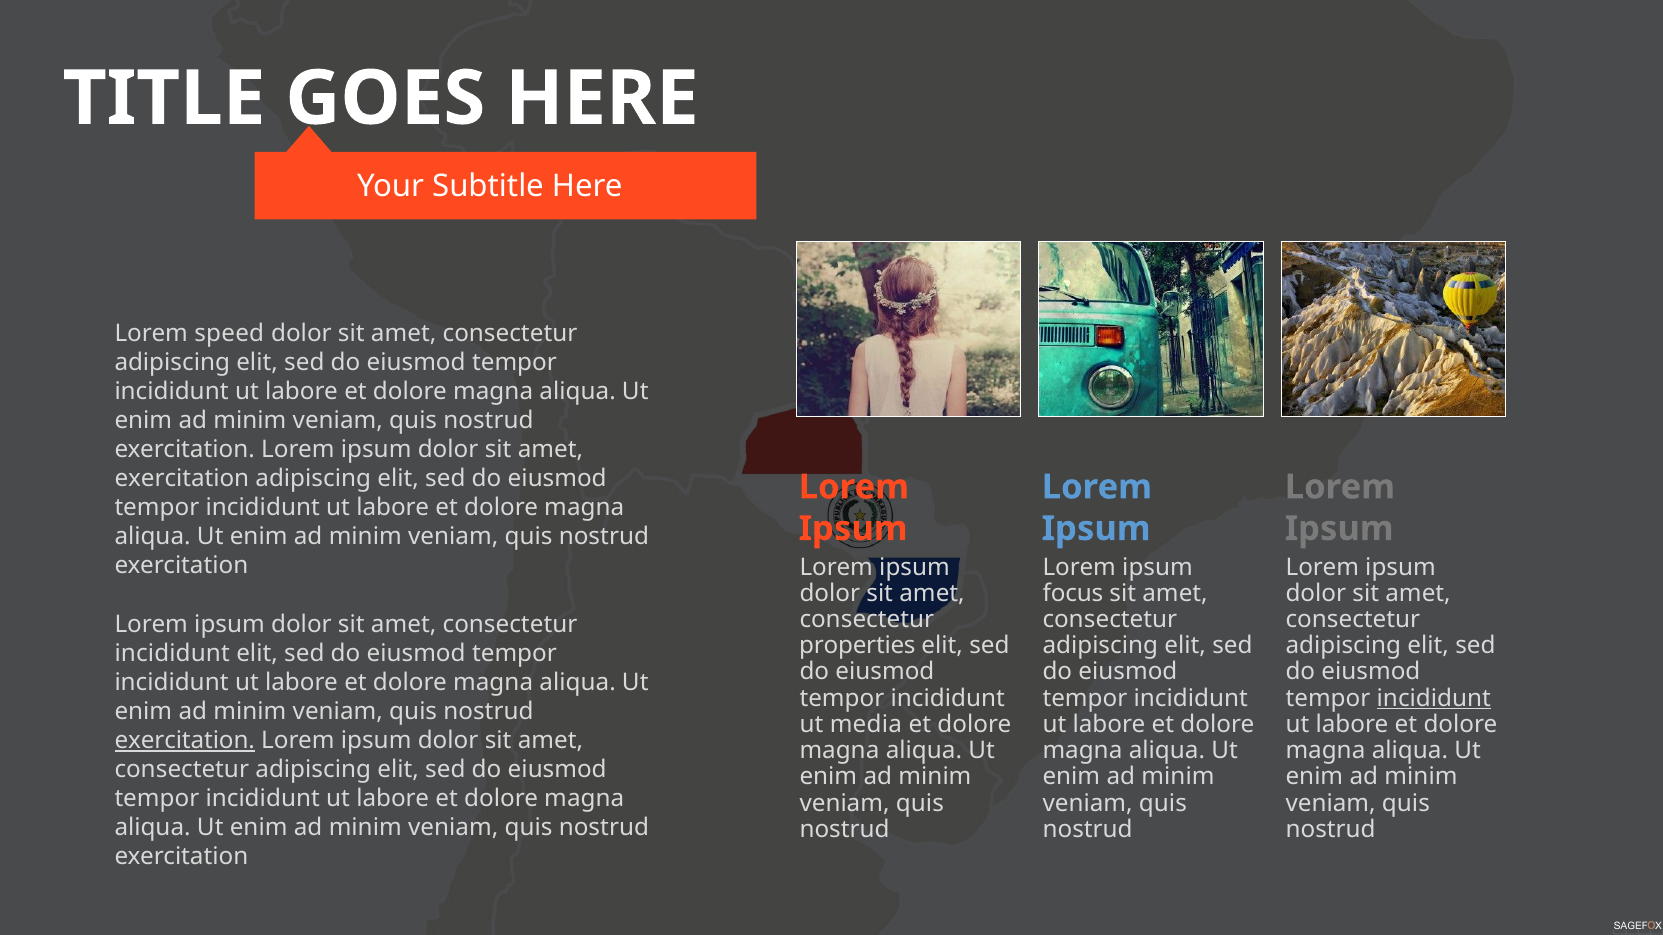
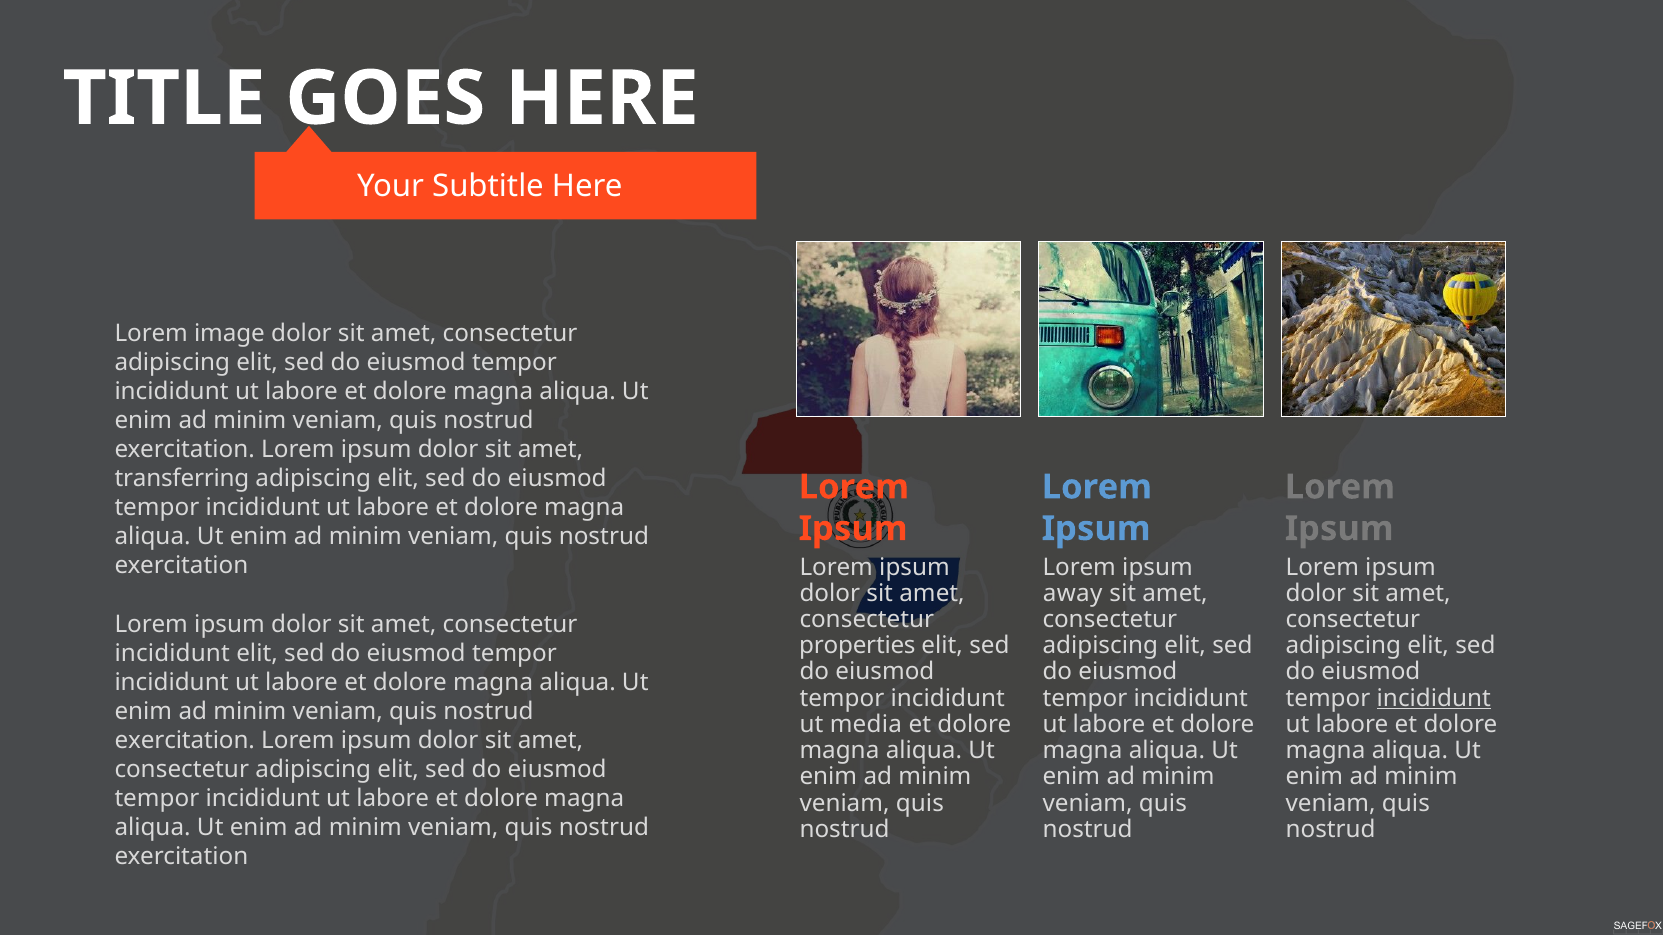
speed: speed -> image (229, 333)
exercitation: exercitation -> transferring (182, 479)
focus: focus -> away (1073, 594)
exercitation underline: present -> none (185, 741)
